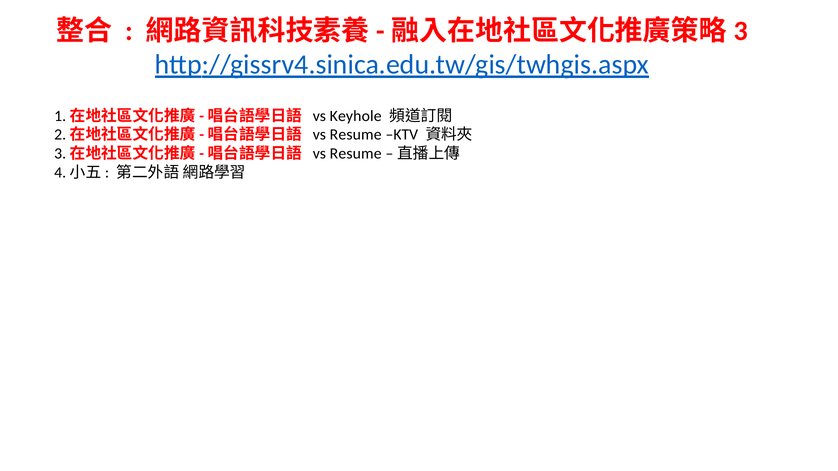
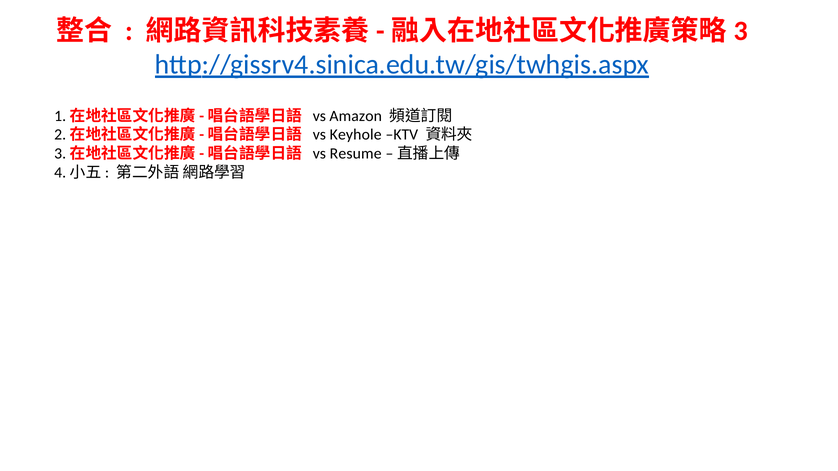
Keyhole: Keyhole -> Amazon (356, 116)
Resume: Resume -> Keyhole (356, 135)
